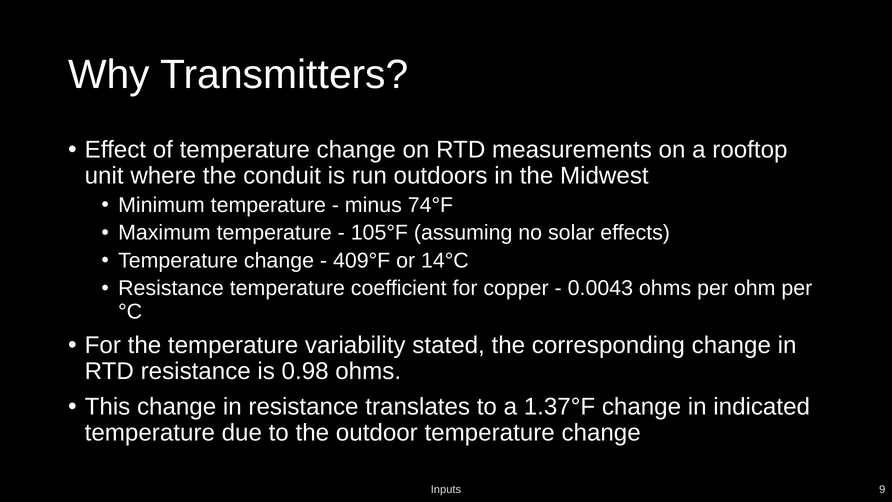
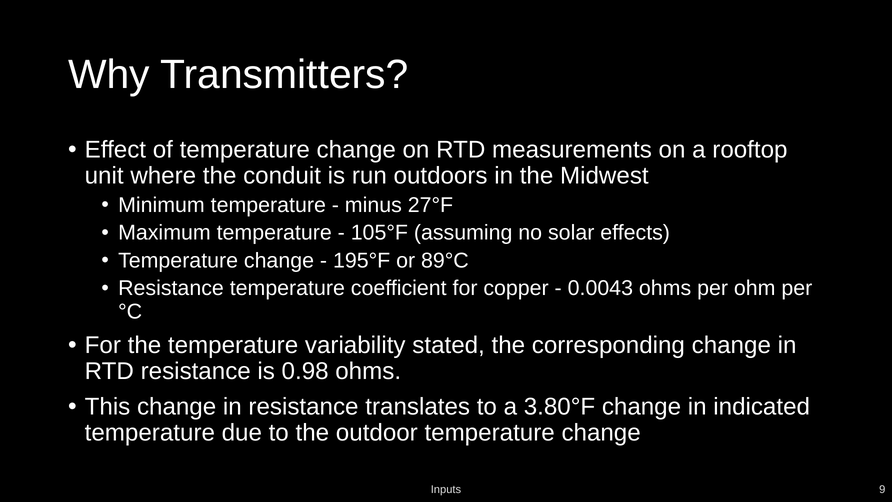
74°F: 74°F -> 27°F (430, 205)
409°F: 409°F -> 195°F (362, 261)
14°C: 14°C -> 89°C (445, 261)
1.37°F: 1.37°F -> 3.80°F (559, 407)
